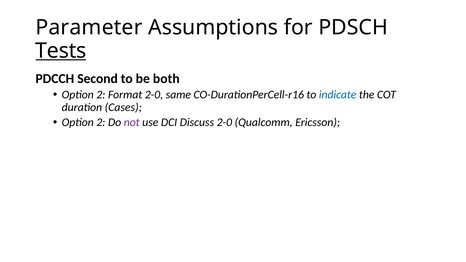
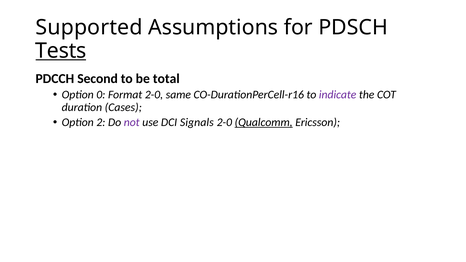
Parameter: Parameter -> Supported (89, 28)
both: both -> total (166, 79)
2: 2 -> 0 (101, 95)
indicate colour: blue -> purple (338, 95)
Discuss: Discuss -> Signals (197, 122)
Qualcomm underline: none -> present (264, 122)
